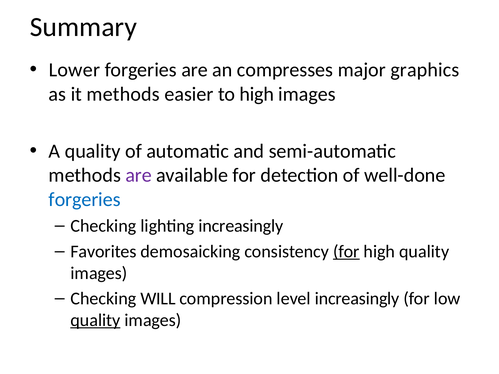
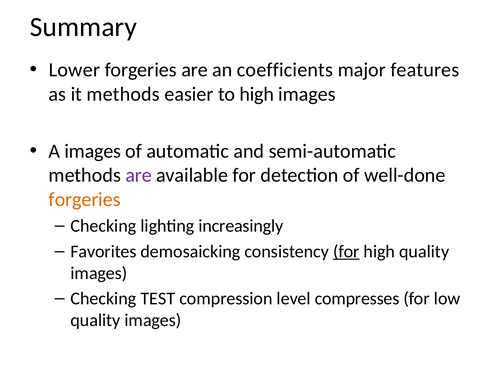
compresses: compresses -> coefficients (285, 70)
graphics: graphics -> features (425, 70)
A quality: quality -> images (93, 151)
forgeries colour: blue -> orange (85, 200)
WILL: WILL -> TEST (158, 299)
level increasingly: increasingly -> compresses (357, 299)
quality underline: present -> none (95, 320)
